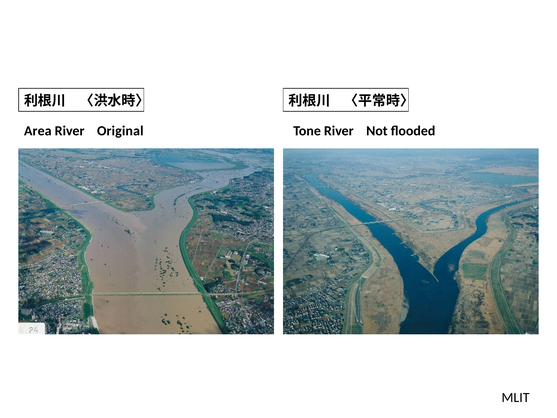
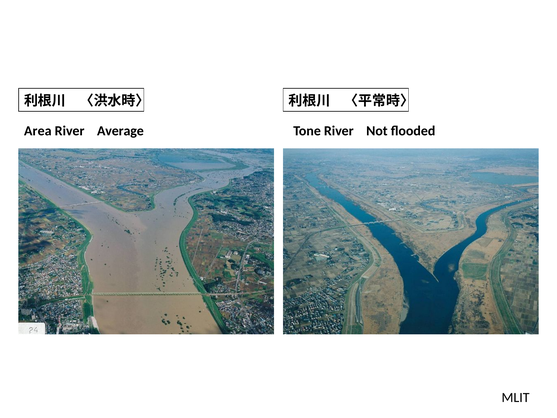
Original: Original -> Average (120, 131)
